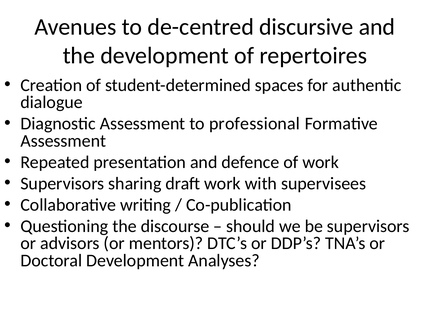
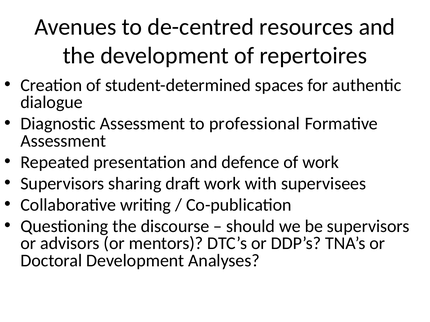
discursive: discursive -> resources (306, 27)
